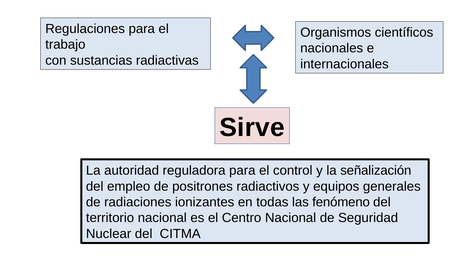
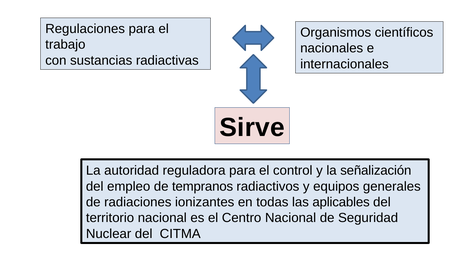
positrones: positrones -> tempranos (203, 186)
fenómeno: fenómeno -> aplicables (341, 202)
